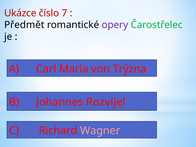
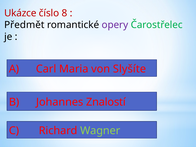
7: 7 -> 8 (65, 13)
Trýzna: Trýzna -> Slyšíte (130, 69)
Rozvíjel: Rozvíjel -> Znalostí (106, 102)
Wagner colour: pink -> light green (100, 131)
